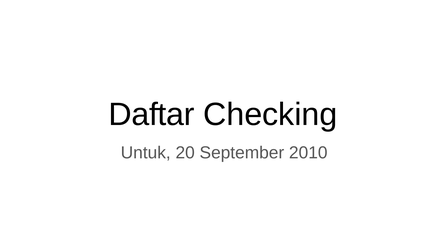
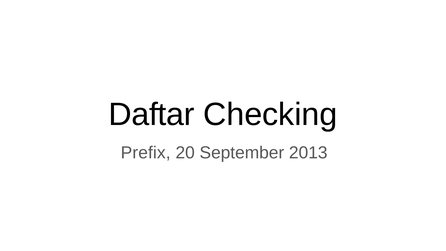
Untuk: Untuk -> Prefix (146, 153)
2010: 2010 -> 2013 (308, 153)
